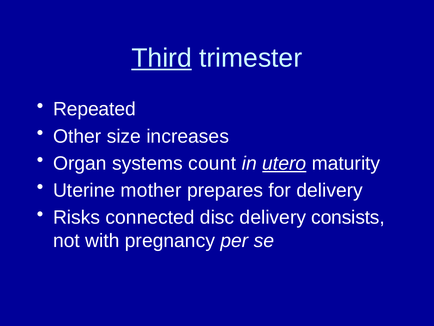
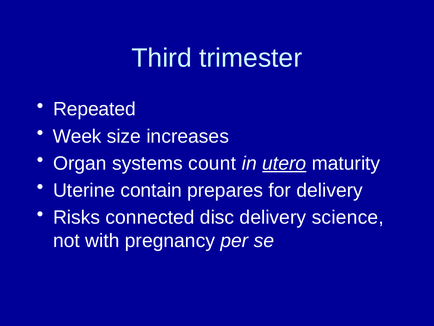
Third underline: present -> none (162, 58)
Other: Other -> Week (77, 136)
mother: mother -> contain (151, 190)
consists: consists -> science (348, 217)
